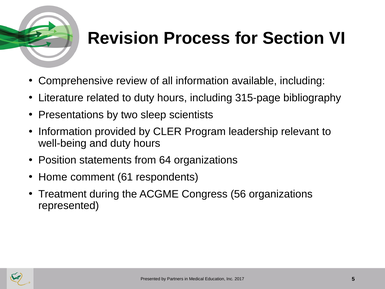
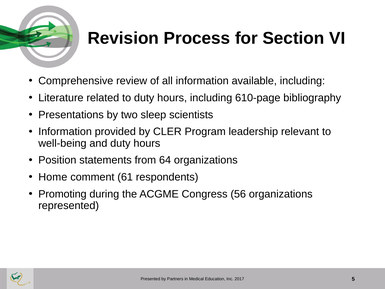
315-page: 315-page -> 610-page (258, 98)
Treatment: Treatment -> Promoting (62, 194)
